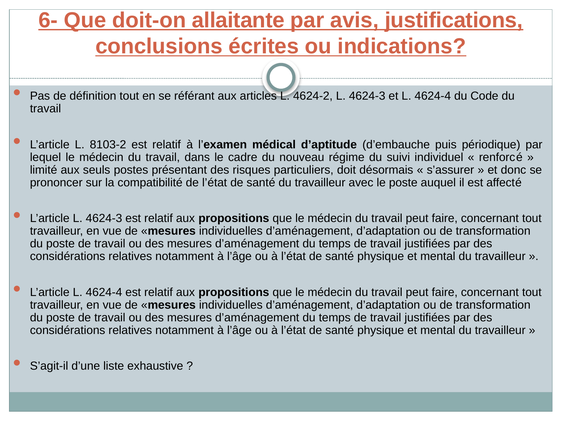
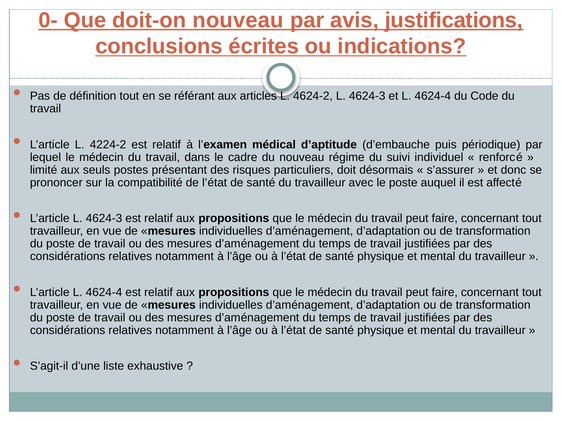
6-: 6- -> 0- (48, 20)
doit-on allaitante: allaitante -> nouveau (238, 20)
8103-2: 8103-2 -> 4224-2 (108, 145)
